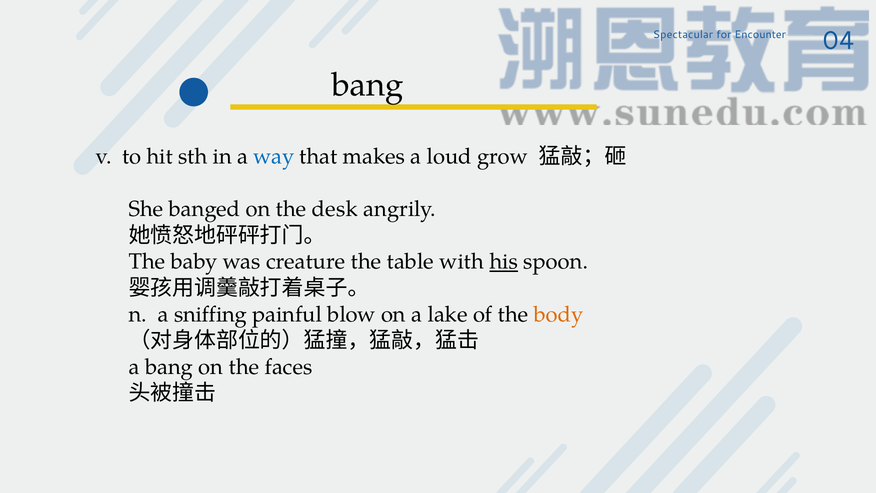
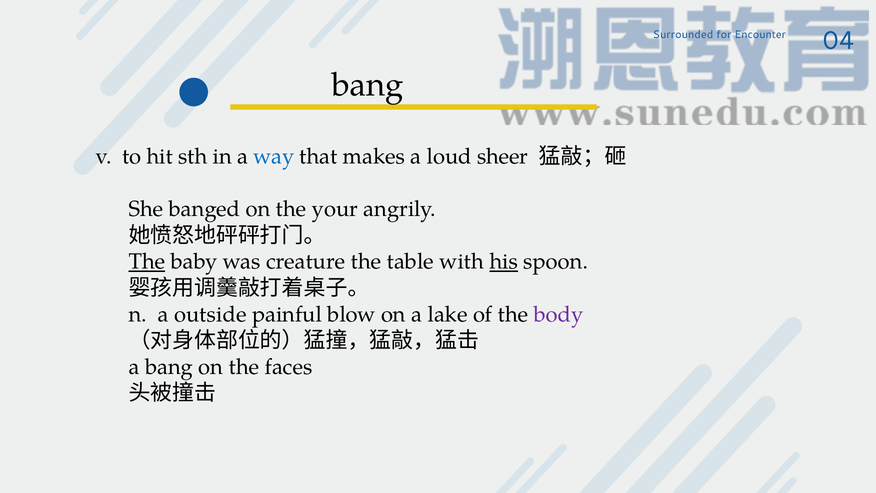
Spectacular: Spectacular -> Surrounded (683, 35)
grow: grow -> sheer (503, 157)
desk: desk -> your (335, 209)
The underline: none -> present (147, 262)
sniffing: sniffing -> outside (210, 314)
body colour: orange -> purple (559, 314)
